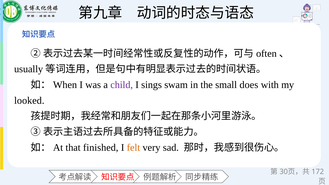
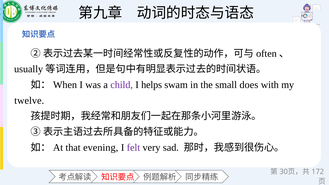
sings: sings -> helps (152, 85)
looked: looked -> twelve (29, 101)
finished: finished -> evening (101, 148)
felt colour: orange -> purple (133, 148)
